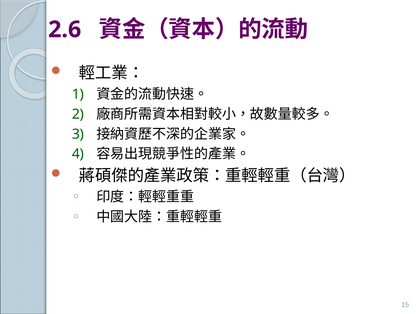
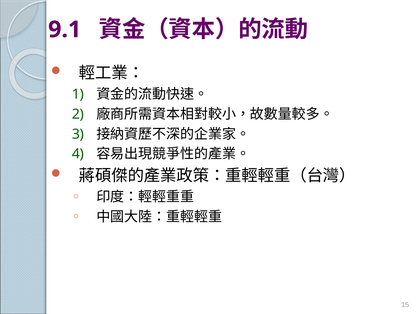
2.6: 2.6 -> 9.1 (65, 30)
